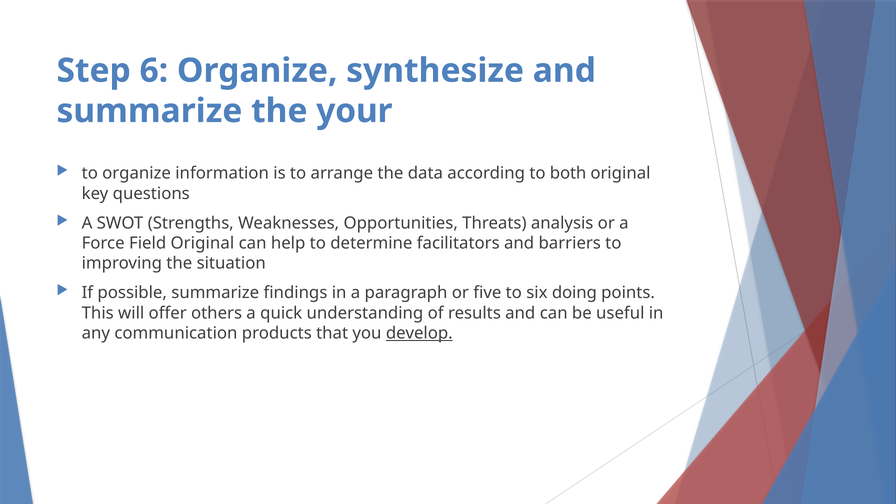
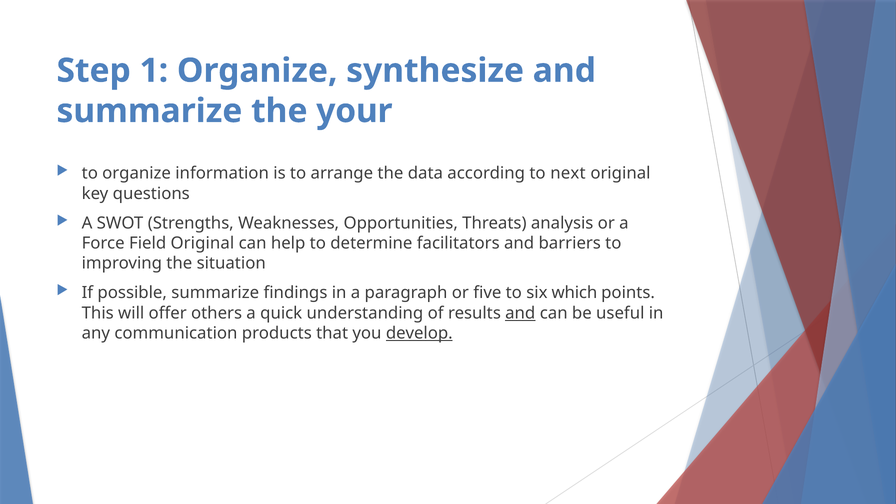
6: 6 -> 1 (154, 71)
both: both -> next (568, 173)
doing: doing -> which (574, 293)
and underline: none -> present (520, 313)
